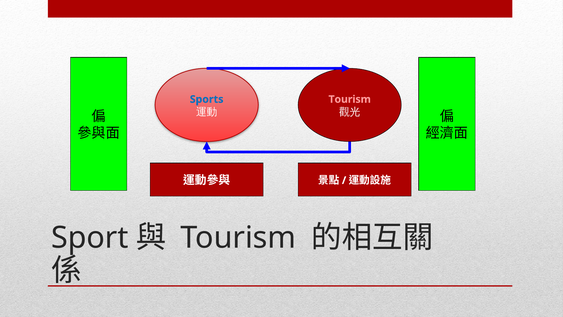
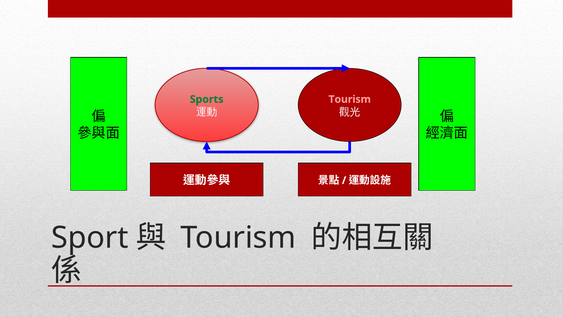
Sports colour: blue -> green (207, 99)
